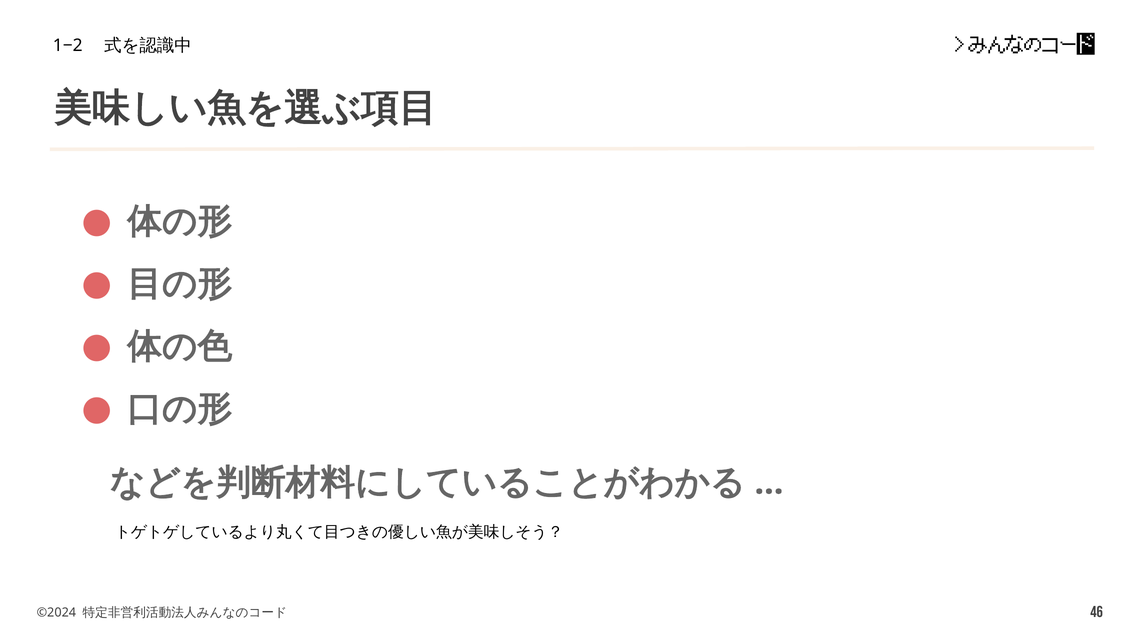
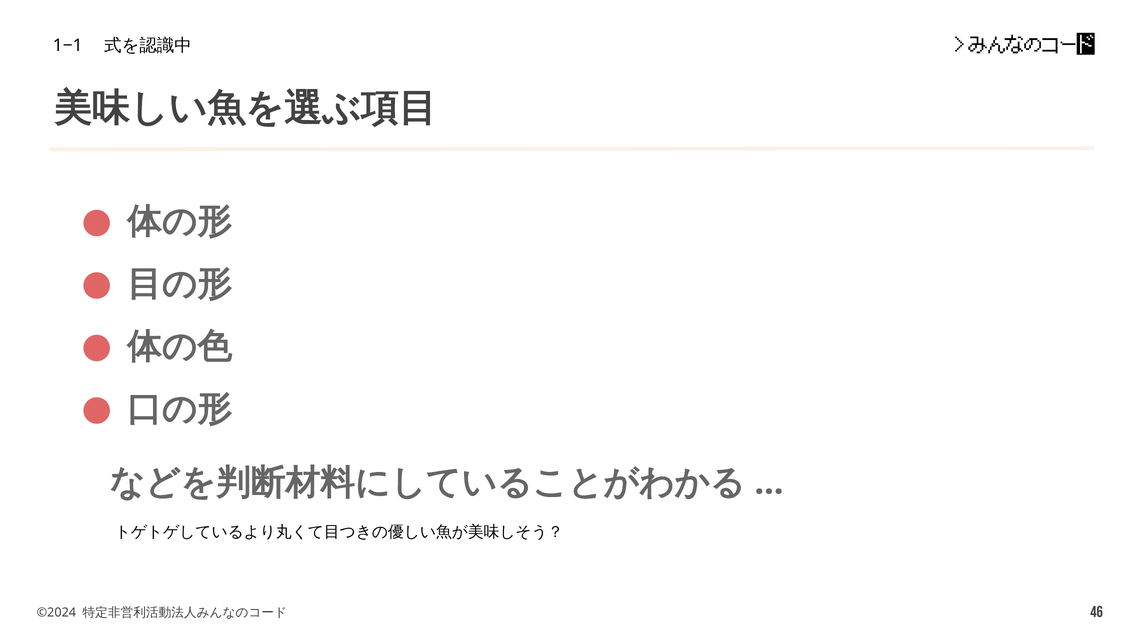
1−2: 1−2 -> 1−1 (68, 46)
